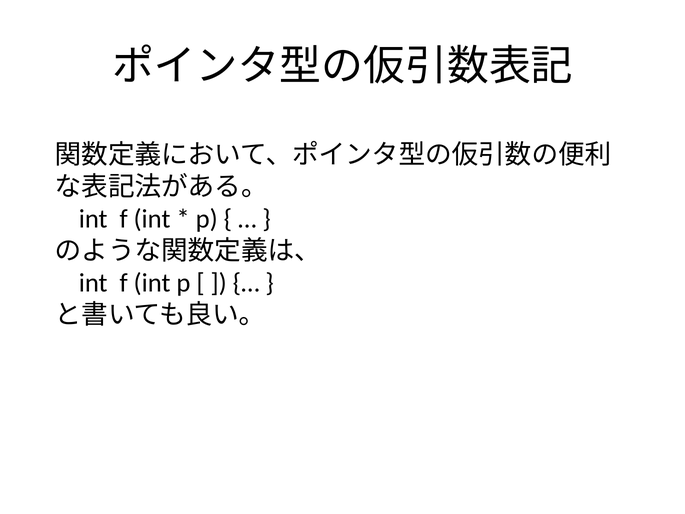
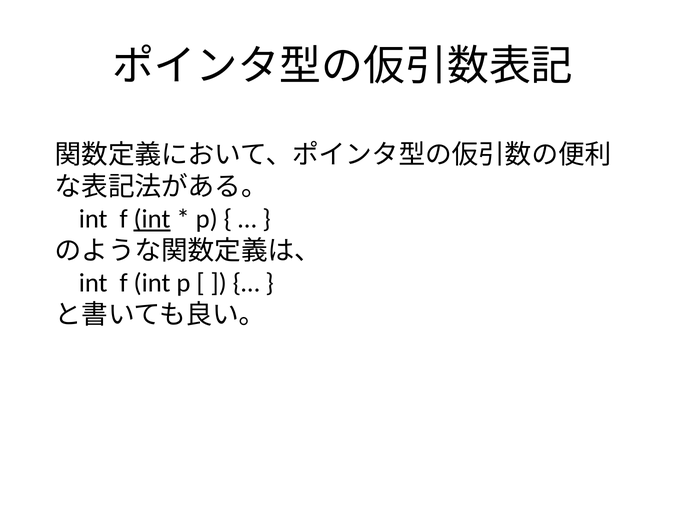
int underline: none -> present (152, 219)
